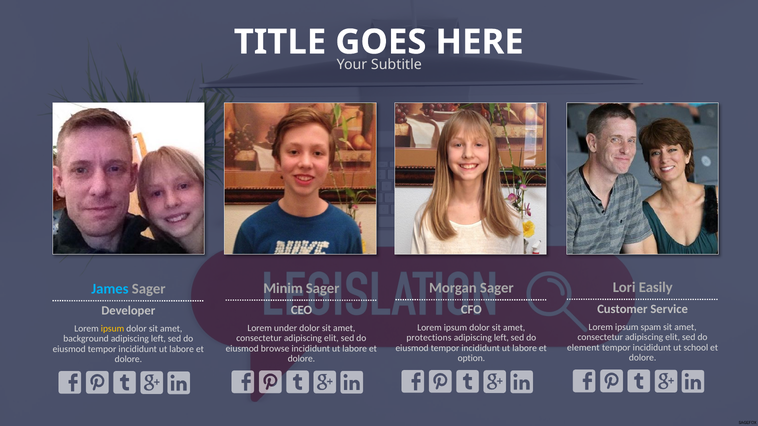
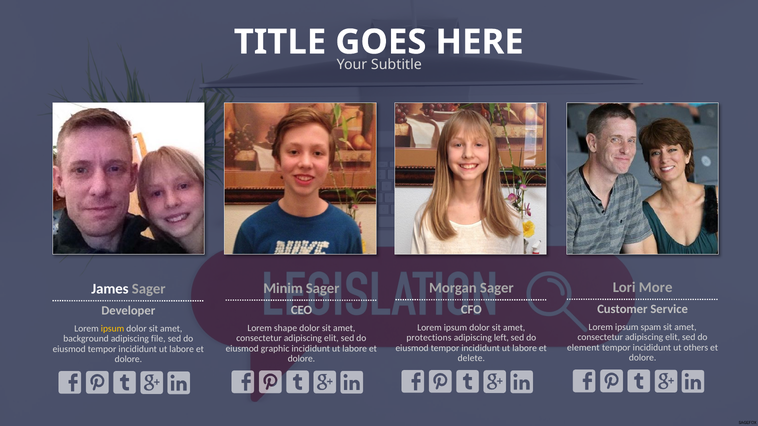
Easily: Easily -> More (656, 288)
James colour: light blue -> white (110, 289)
under: under -> shape (286, 328)
left: left -> file (158, 339)
school: school -> others (696, 348)
browse: browse -> graphic (275, 349)
option: option -> delete (471, 359)
